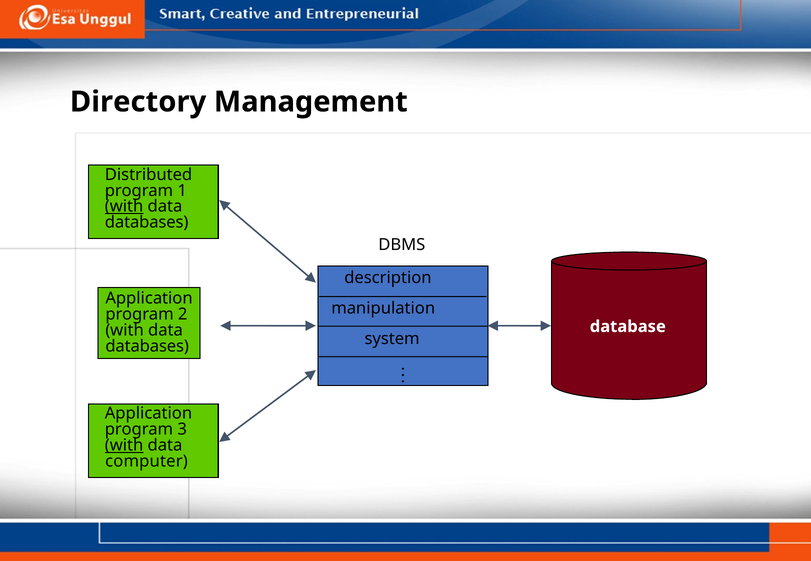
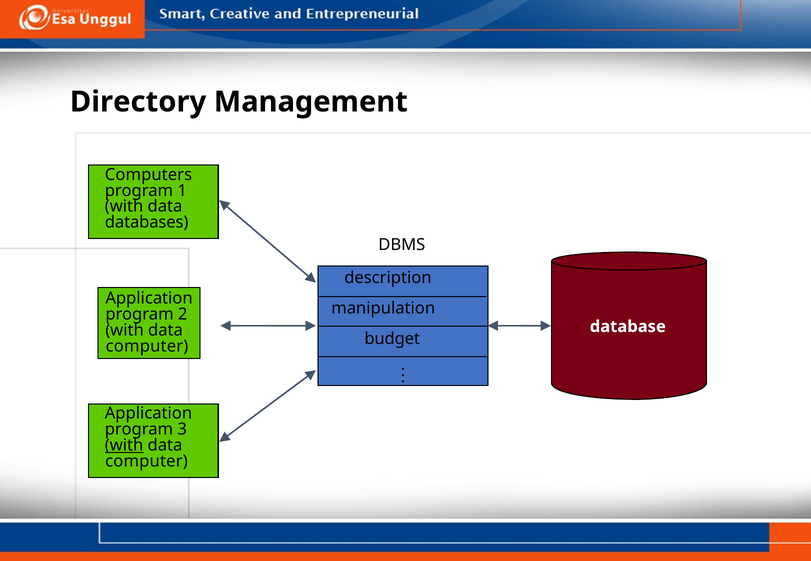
Distributed: Distributed -> Computers (148, 175)
with underline: present -> none (124, 207)
system: system -> budget (392, 339)
databases: databases -> computer (147, 347)
